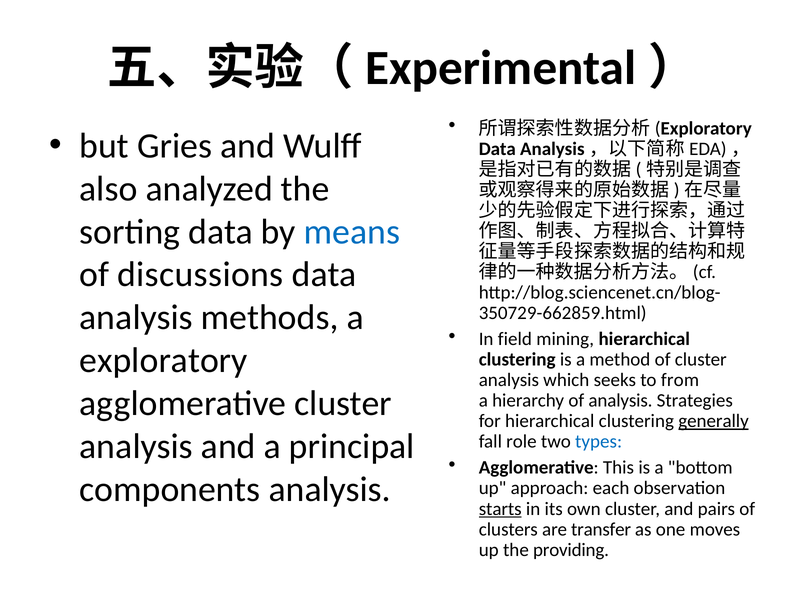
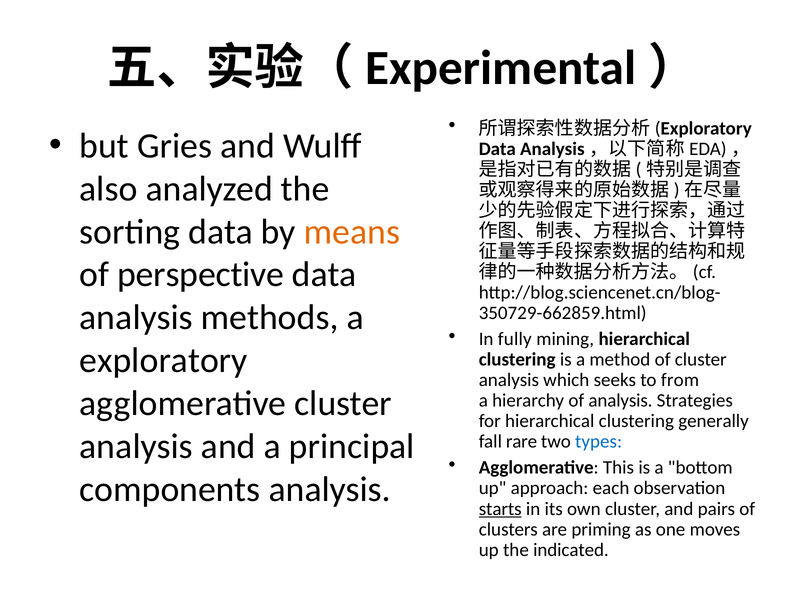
means colour: blue -> orange (352, 232)
discussions: discussions -> perspective (201, 275)
field: field -> fully (515, 339)
generally underline: present -> none (714, 422)
role: role -> rare (521, 442)
transfer: transfer -> priming (601, 530)
providing: providing -> indicated (571, 550)
